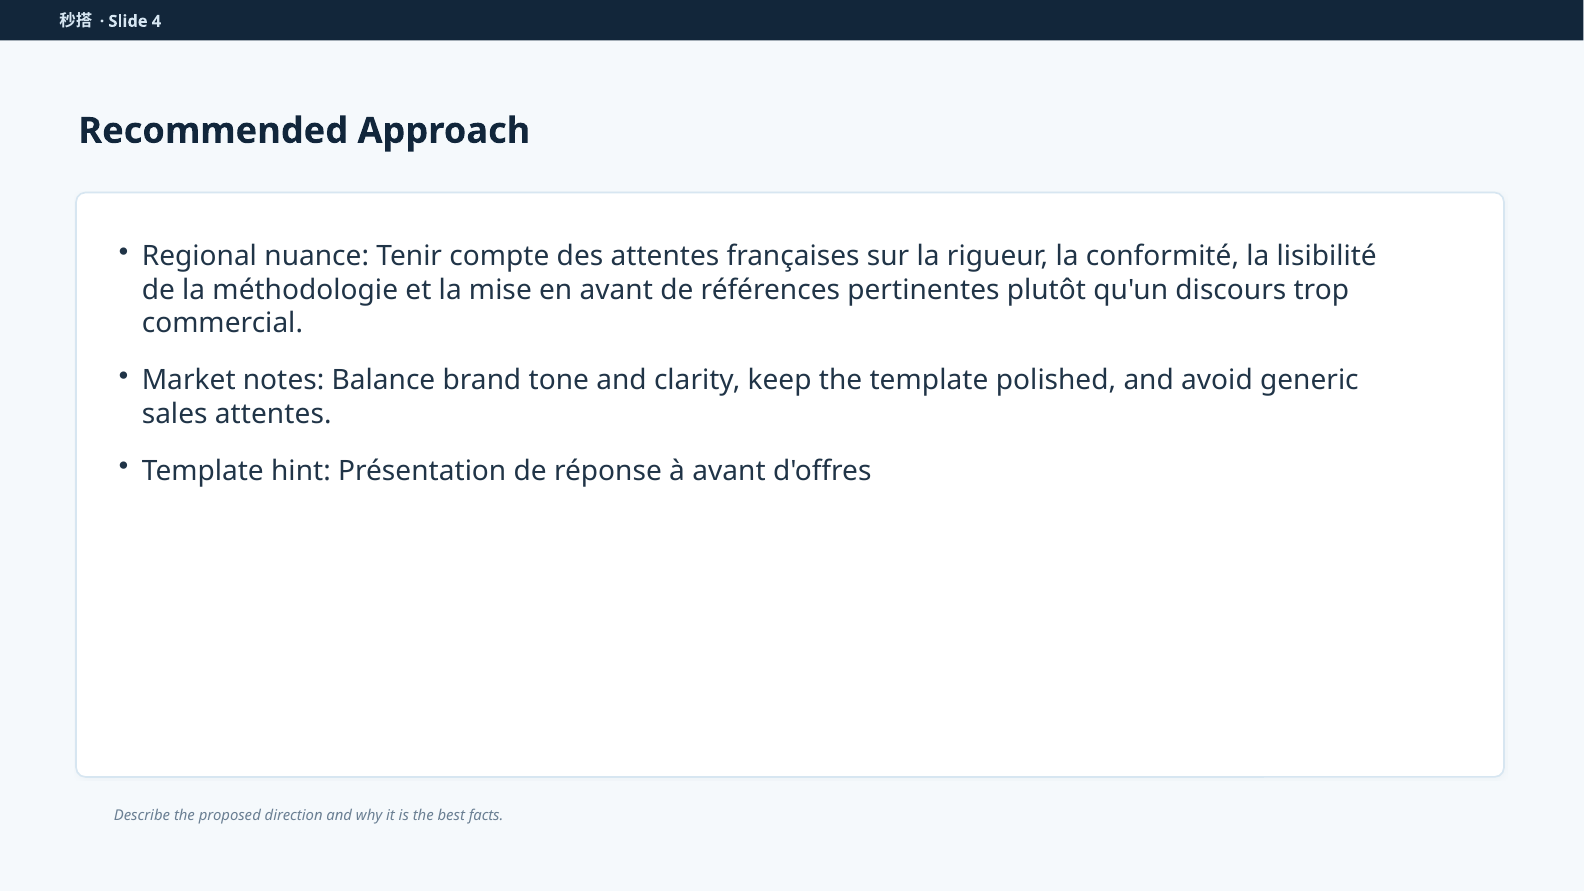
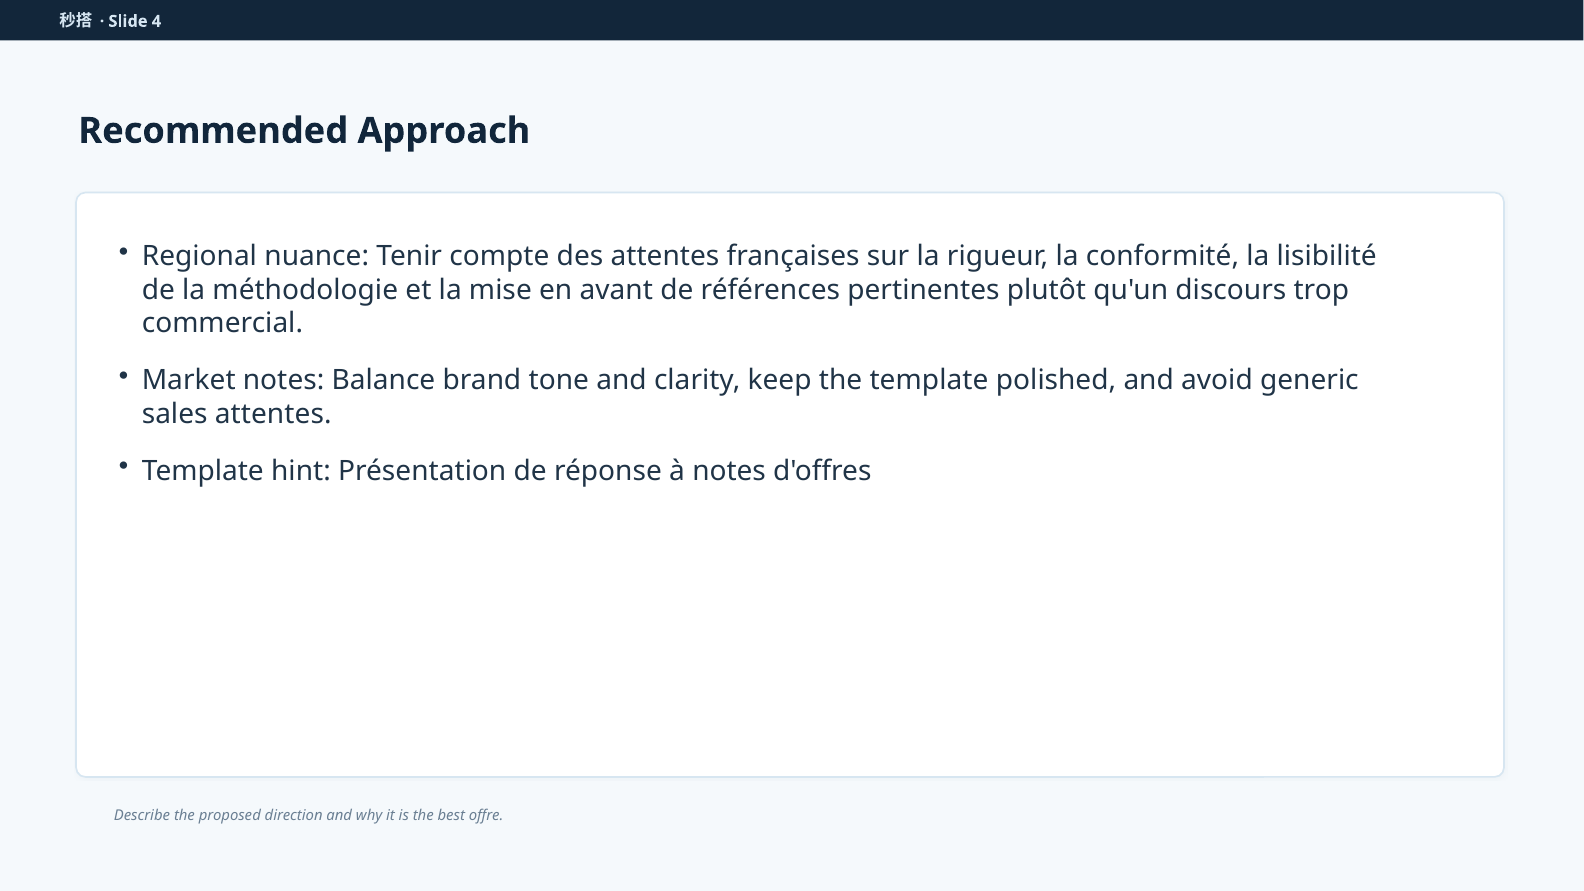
à avant: avant -> notes (729, 471)
facts: facts -> offre (486, 816)
